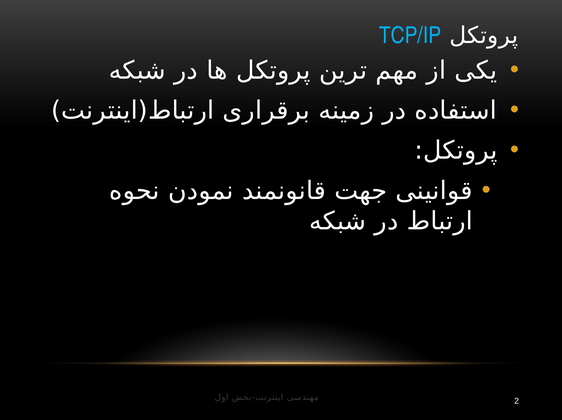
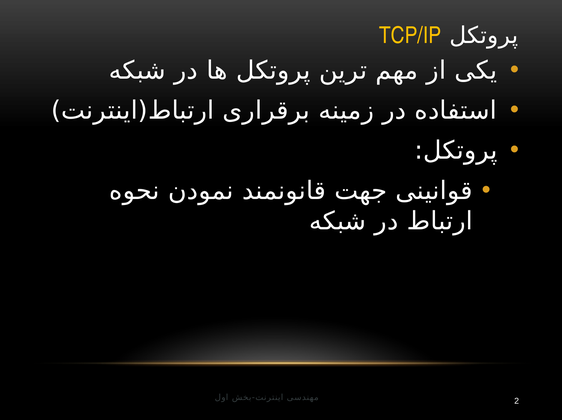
TCP/IP colour: light blue -> yellow (410, 35)
